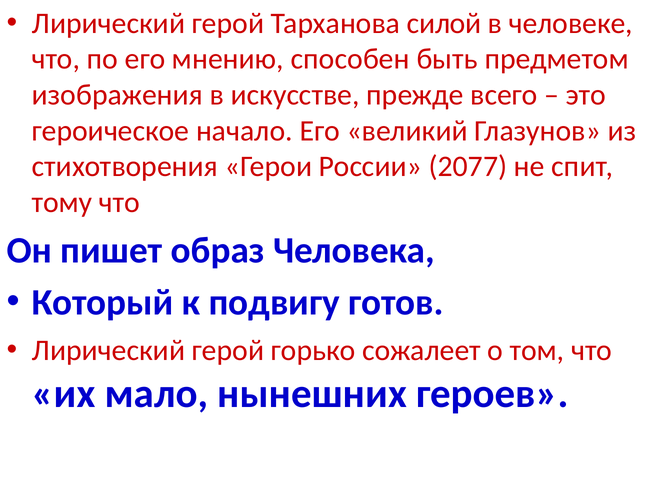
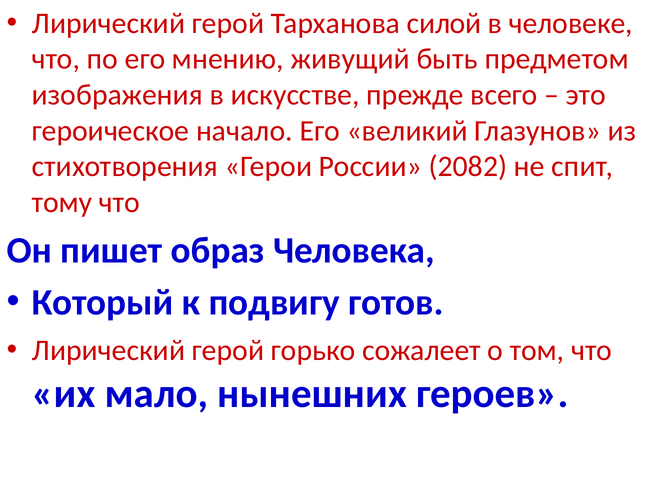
способен: способен -> живущий (350, 59)
2077: 2077 -> 2082 (468, 166)
